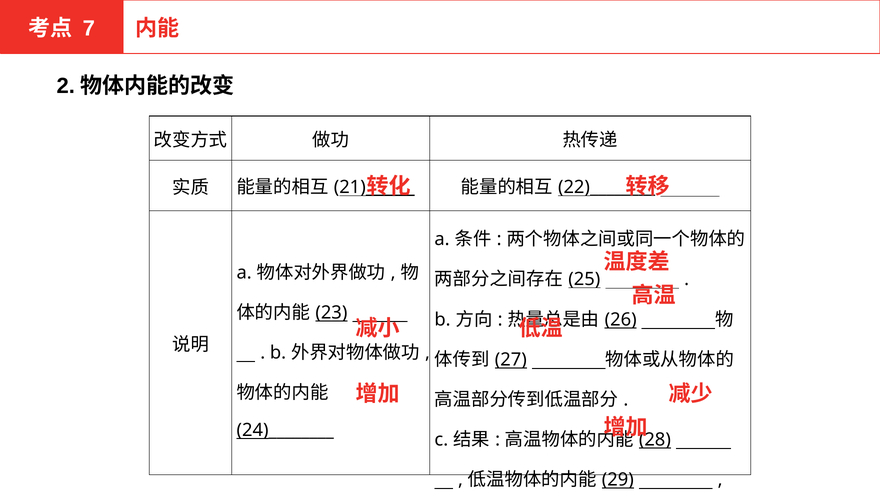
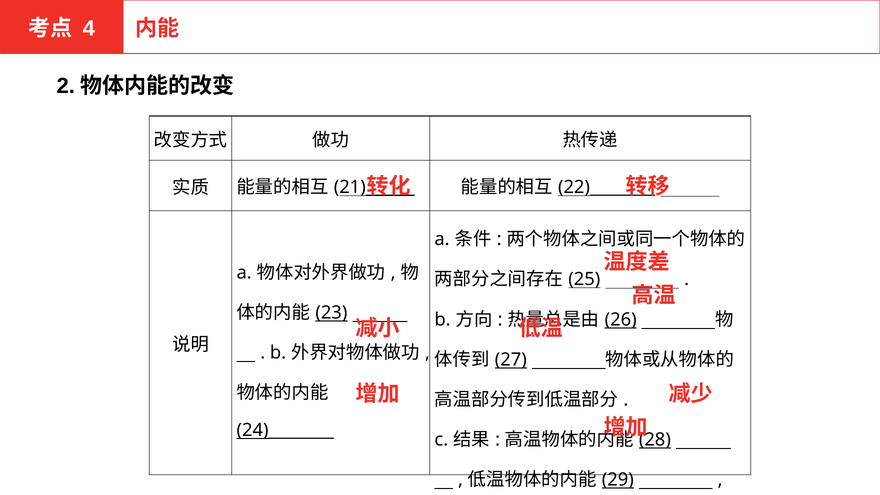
7: 7 -> 4 (89, 28)
